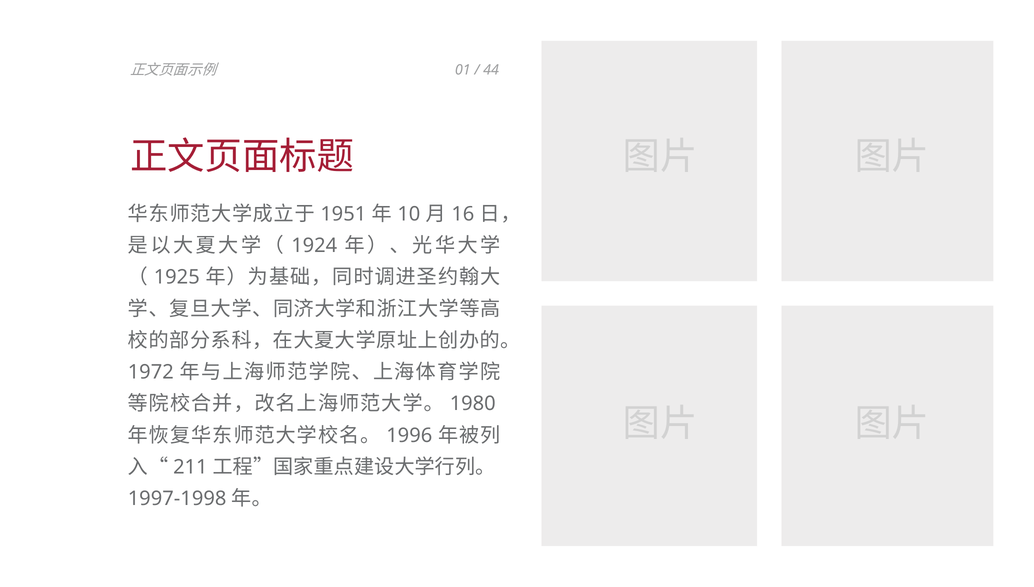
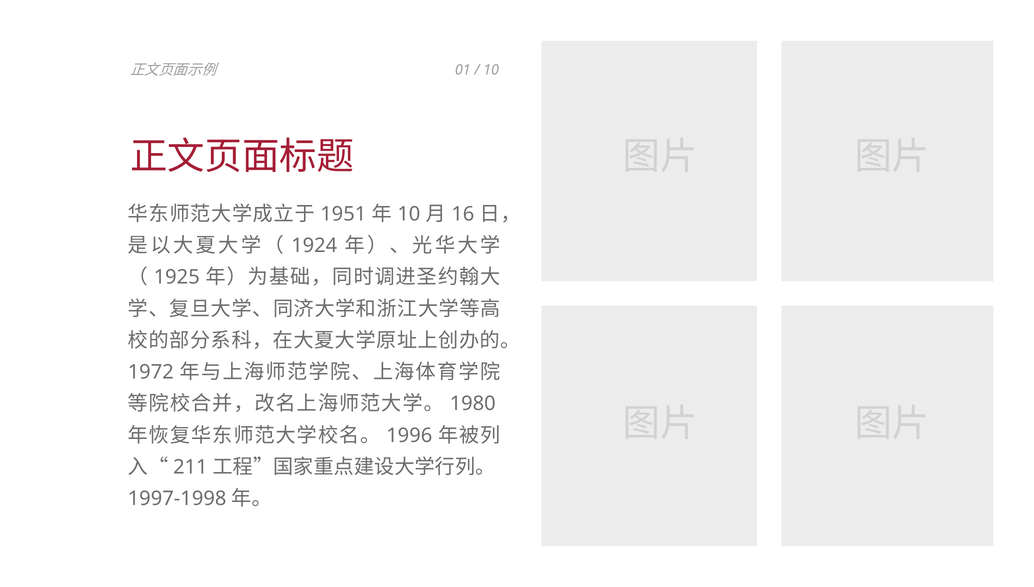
44: 44 -> 10 (491, 70)
